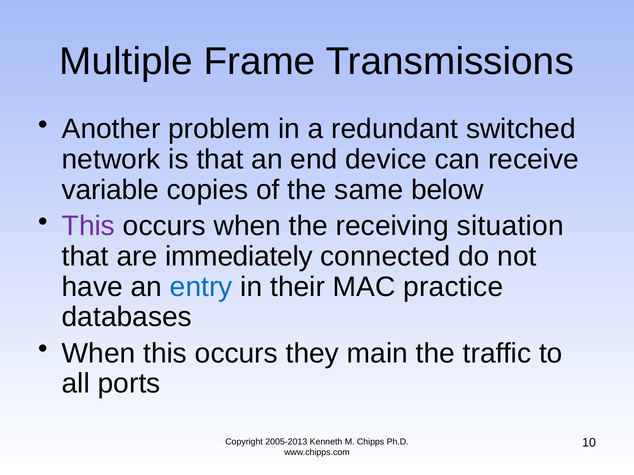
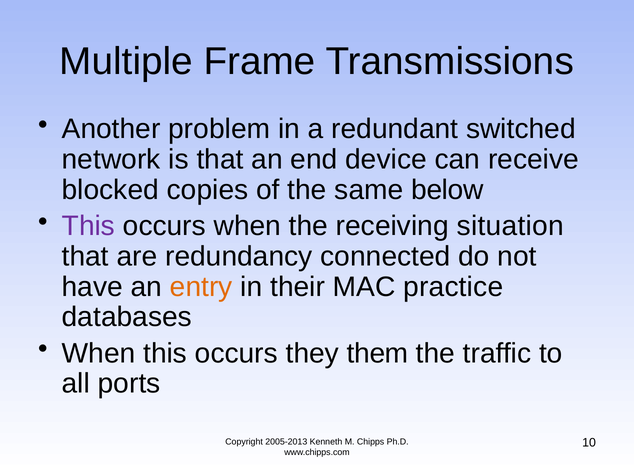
variable: variable -> blocked (110, 190)
immediately: immediately -> redundancy (239, 257)
entry colour: blue -> orange (201, 287)
main: main -> them (378, 354)
